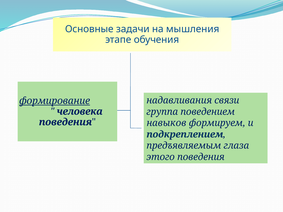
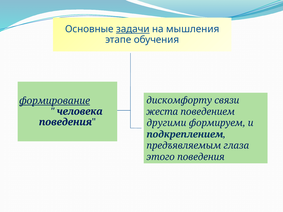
задачи underline: none -> present (133, 29)
надавливания: надавливания -> дискомфорту (179, 101)
группа: группа -> жеста (162, 112)
навыков: навыков -> другими (166, 123)
